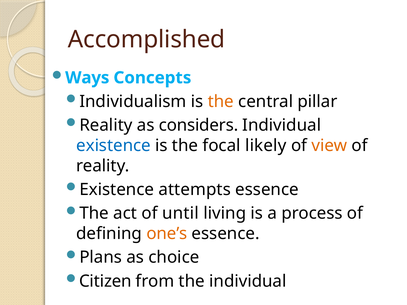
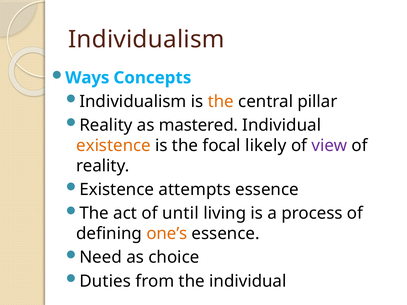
Accomplished: Accomplished -> Individualism (146, 39)
considers: considers -> mastered (198, 125)
existence colour: blue -> orange (113, 146)
view colour: orange -> purple (329, 146)
Plans: Plans -> Need (101, 258)
Citizen: Citizen -> Duties (105, 281)
